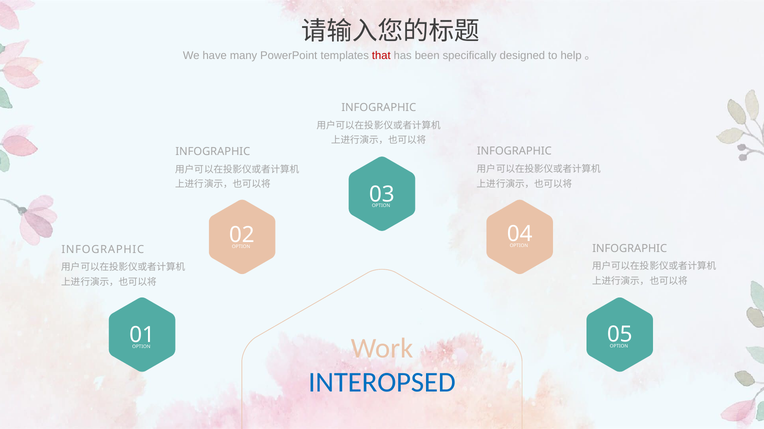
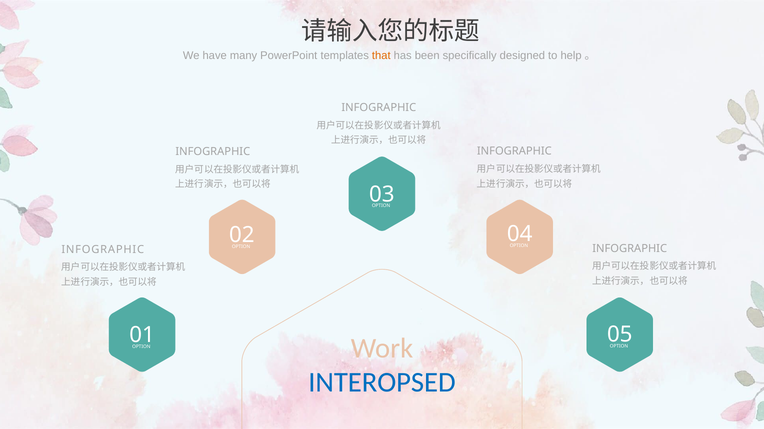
that colour: red -> orange (381, 55)
